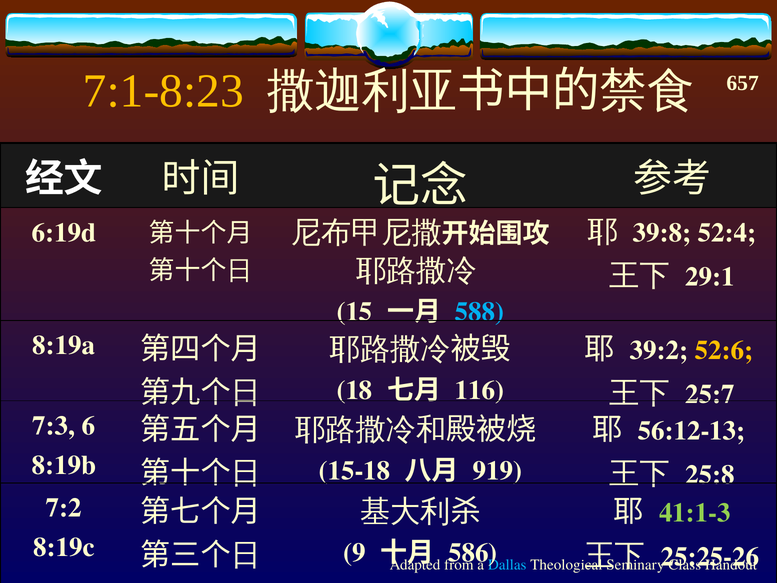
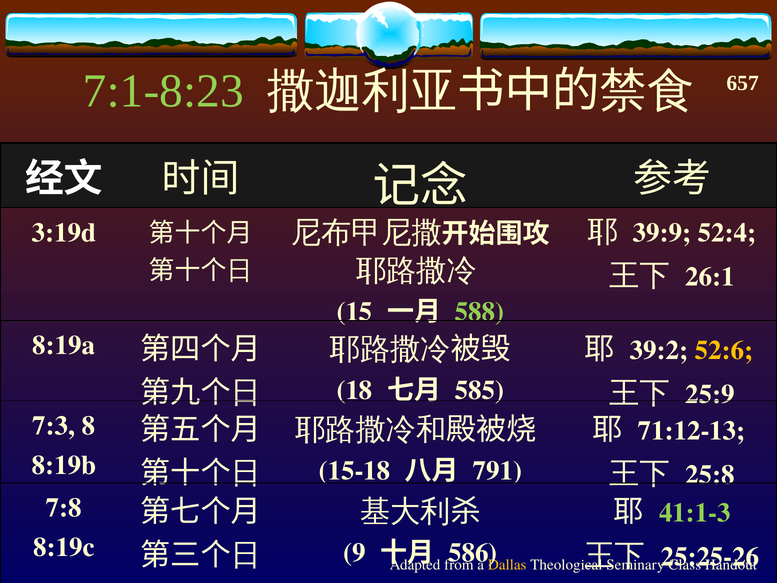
7:1-8:23 colour: yellow -> light green (163, 91)
39:8: 39:8 -> 39:9 (662, 233)
6:19d: 6:19d -> 3:19d (64, 233)
29:1: 29:1 -> 26:1 (710, 277)
588 colour: light blue -> light green (479, 312)
116: 116 -> 585 (479, 390)
25:7: 25:7 -> 25:9 (710, 394)
6: 6 -> 8 (89, 426)
56:12-13: 56:12-13 -> 71:12-13 (692, 430)
919: 919 -> 791 (497, 471)
7:2: 7:2 -> 7:8 (64, 508)
Dallas colour: light blue -> yellow (507, 564)
